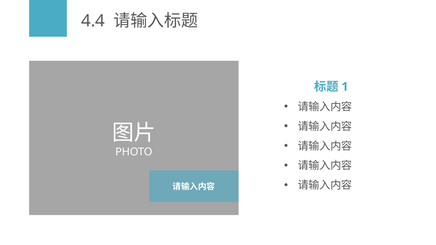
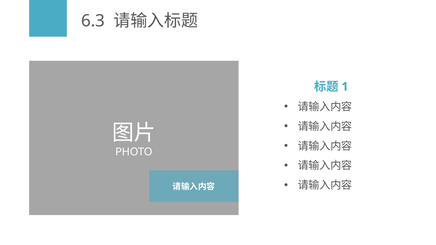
4.4: 4.4 -> 6.3 (93, 21)
